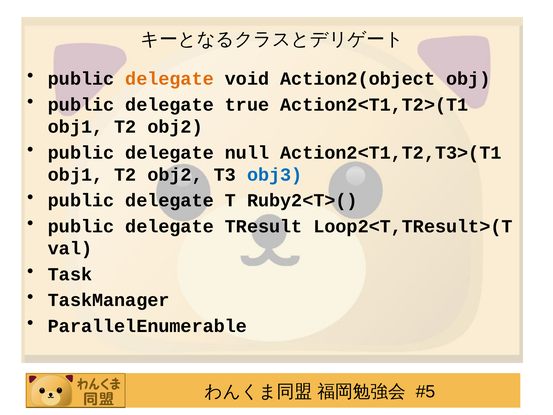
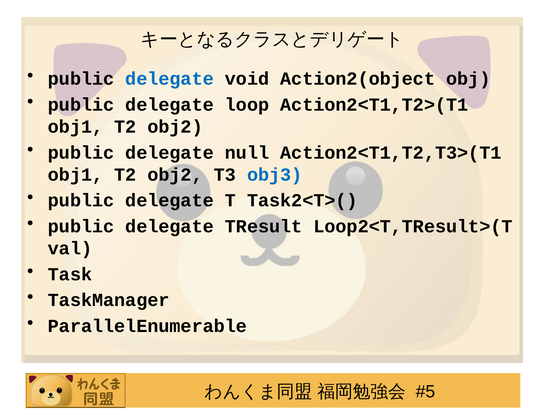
delegate colour: orange -> blue (170, 79)
true: true -> loop (247, 105)
Ruby2<T>(: Ruby2<T>( -> Task2<T>( (302, 200)
